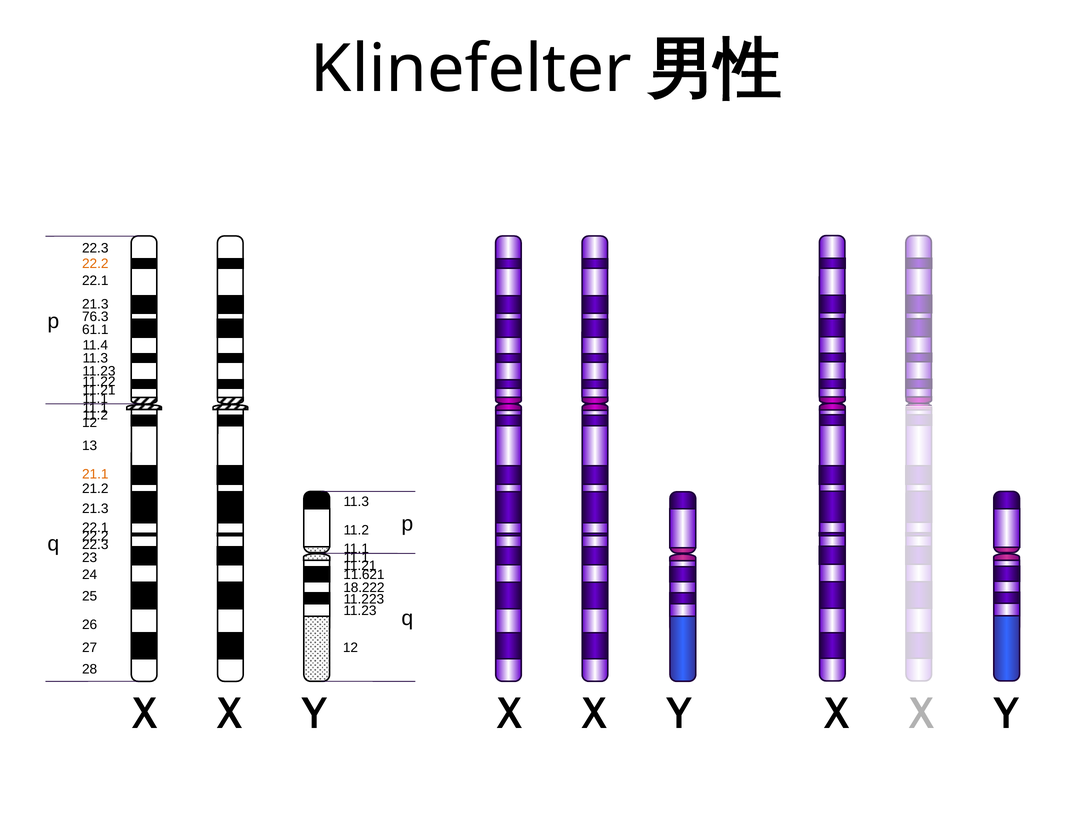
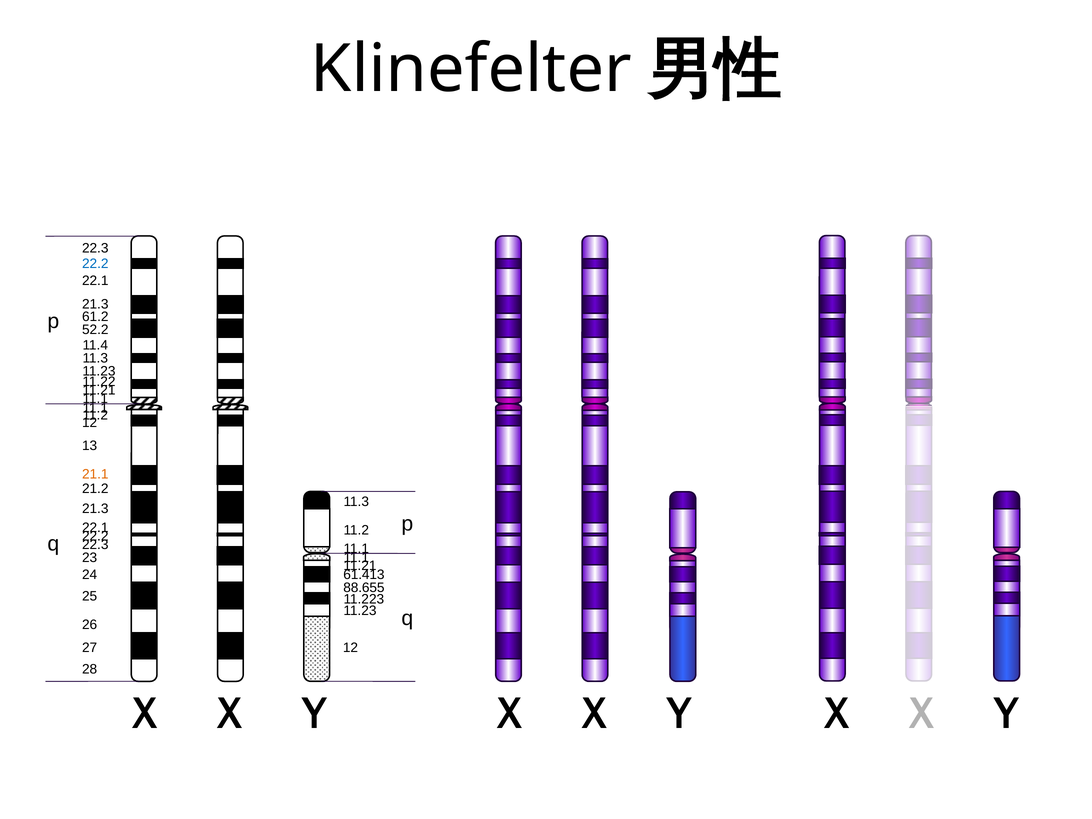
22.2 colour: orange -> blue (95, 264)
76.3: 76.3 -> 61.2 (95, 317)
61.1: 61.1 -> 52.2 (95, 330)
11.621: 11.621 -> 61.413 (364, 575)
18.222: 18.222 -> 88.655 (364, 588)
